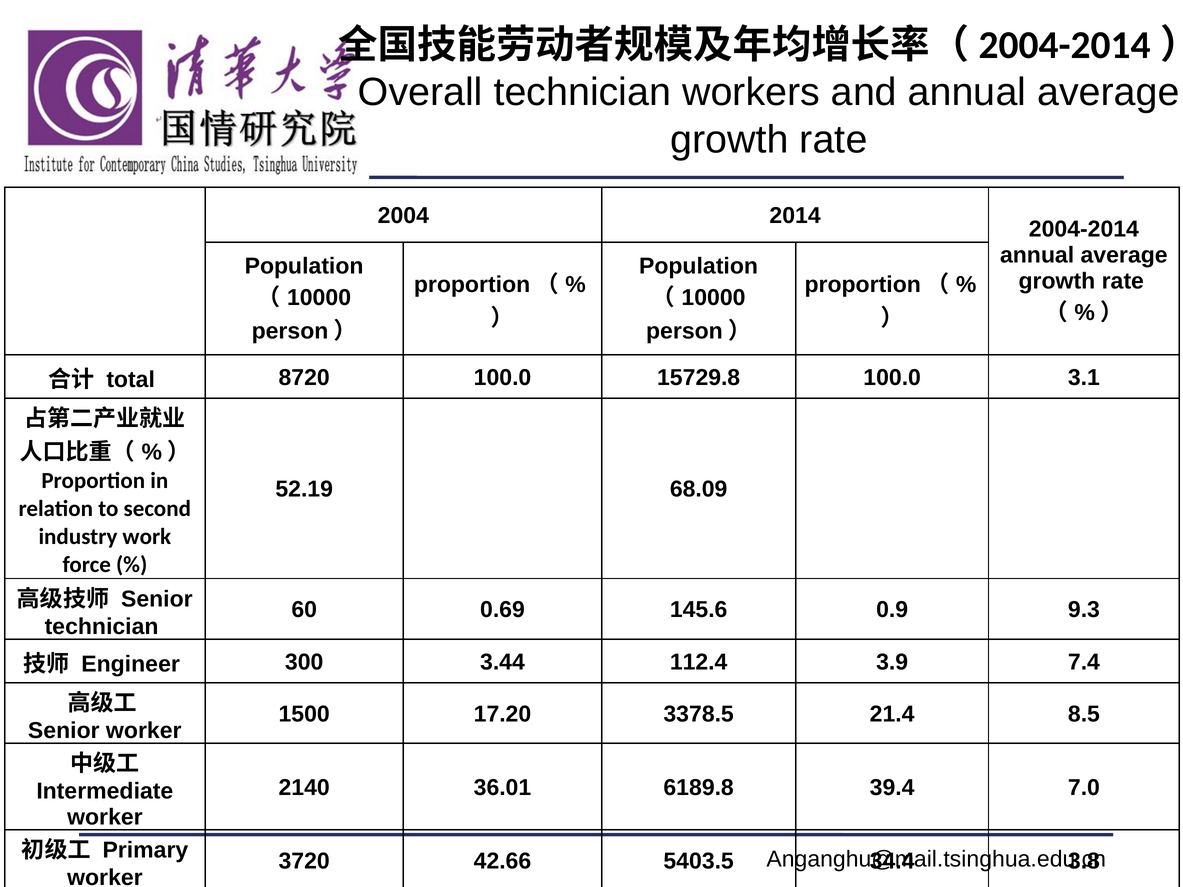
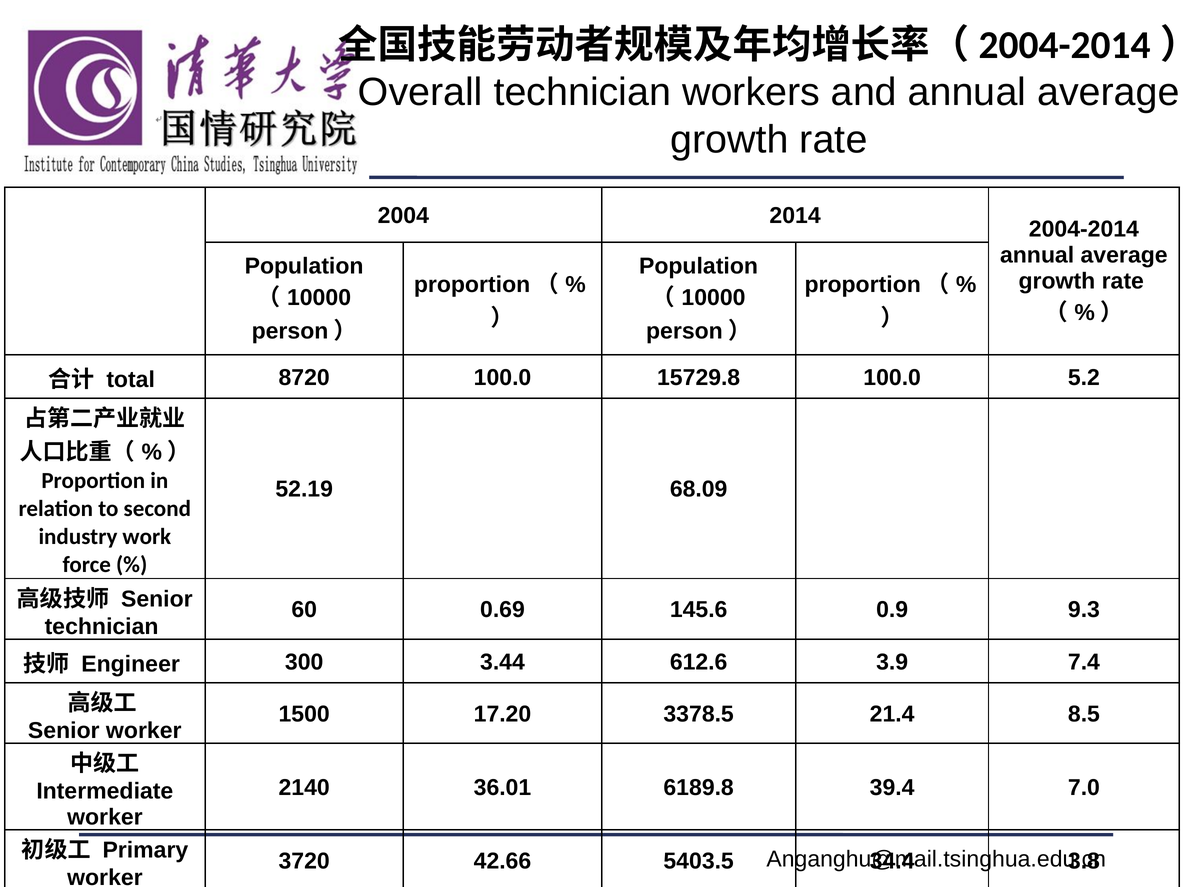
3.1: 3.1 -> 5.2 (1084, 378)
112.4: 112.4 -> 612.6 (699, 662)
